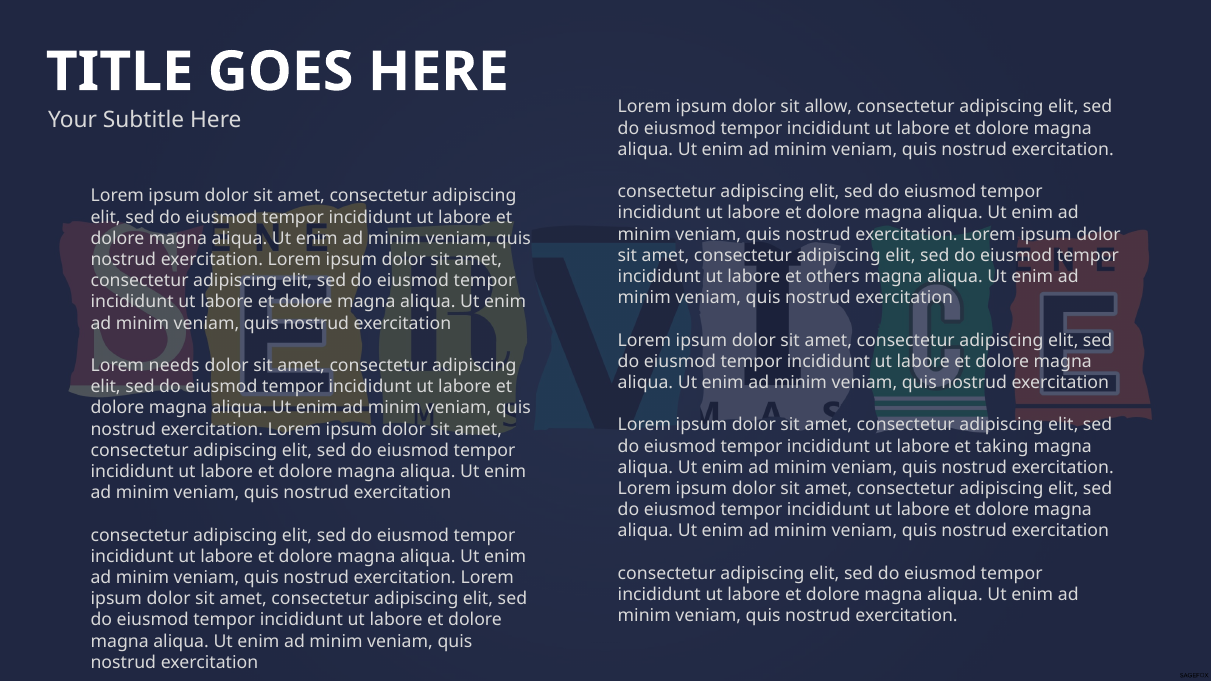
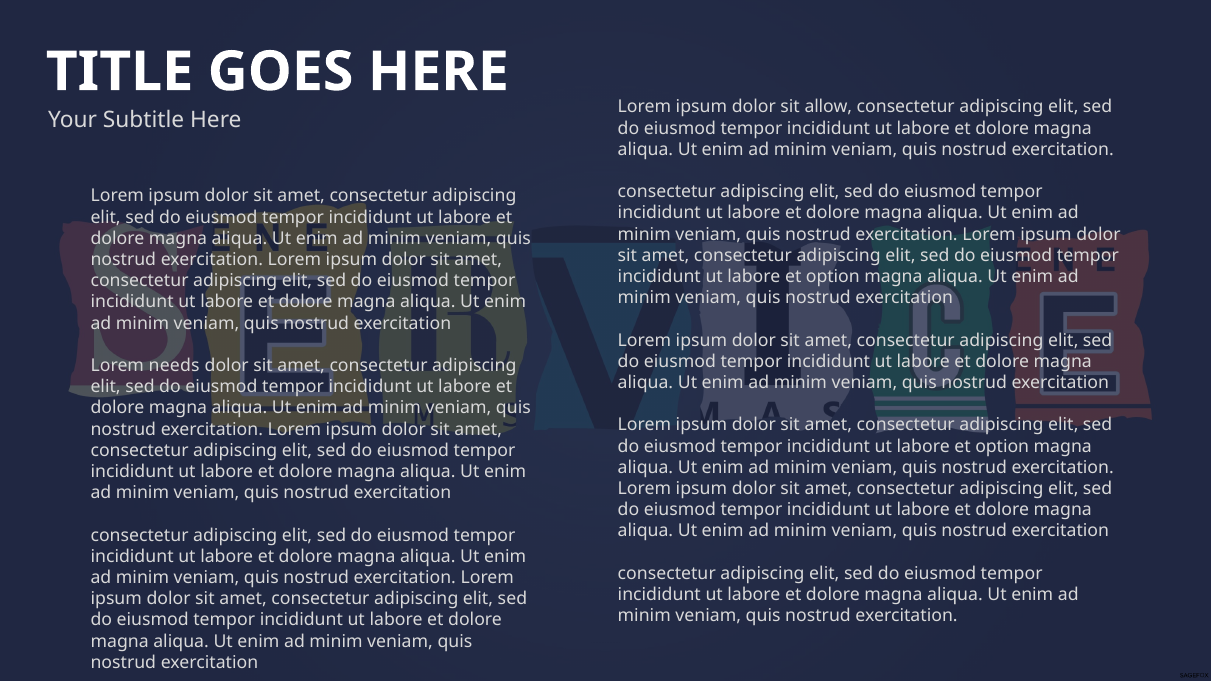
others: others -> option (833, 277)
taking: taking -> option (1002, 446)
